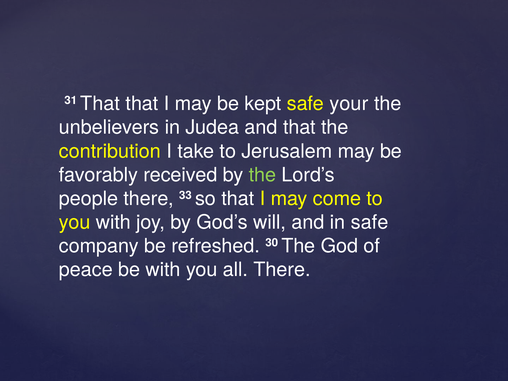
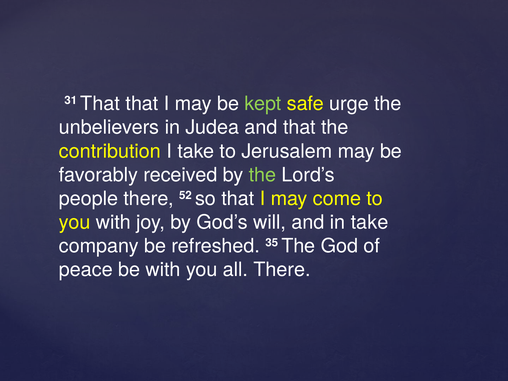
kept colour: white -> light green (263, 104)
your: your -> urge (349, 104)
33: 33 -> 52 (186, 195)
in safe: safe -> take (370, 222)
30: 30 -> 35 (272, 243)
